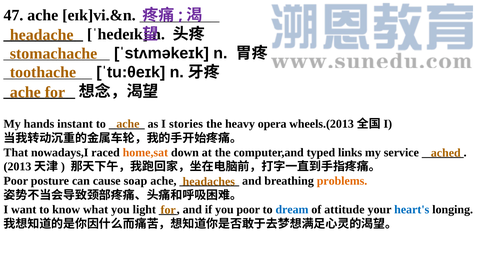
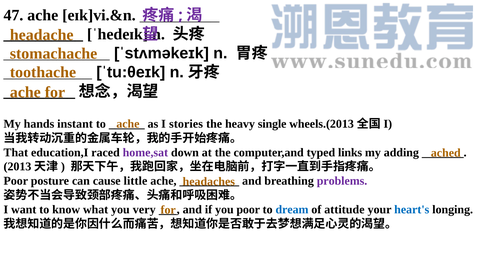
opera: opera -> single (272, 124)
nowadays,I: nowadays,I -> education,I (60, 153)
home,sat colour: orange -> purple (145, 153)
service: service -> adding (401, 153)
soap: soap -> little (135, 181)
problems colour: orange -> purple (342, 181)
light: light -> very (144, 210)
